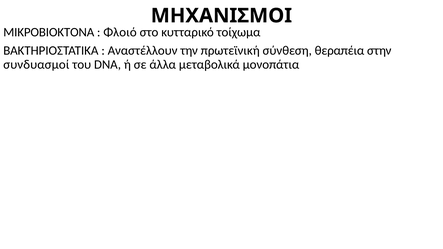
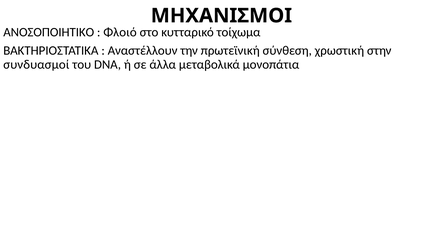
ΜΙΚΡΟΒΙΟΚΤΟΝΑ: ΜΙΚΡΟΒΙΟΚΤΟΝΑ -> ΑΝΟΣΟΠΟΙΗΤΙΚΟ (49, 32)
θεραπέια: θεραπέια -> χρωστική (339, 51)
